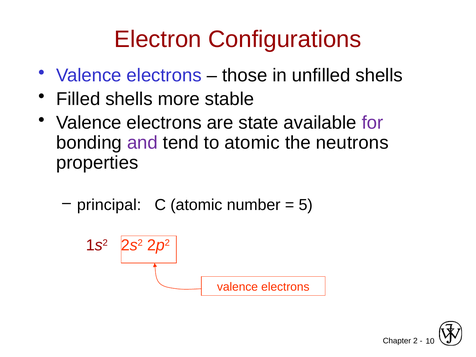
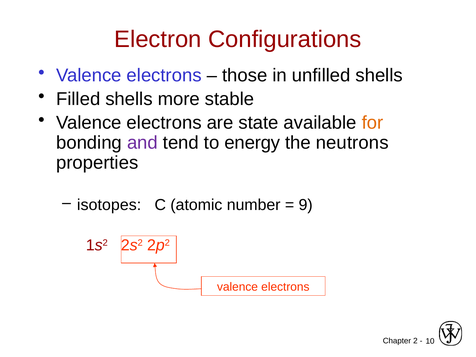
for colour: purple -> orange (372, 123)
to atomic: atomic -> energy (252, 143)
principal: principal -> isotopes (109, 205)
5: 5 -> 9 (306, 205)
